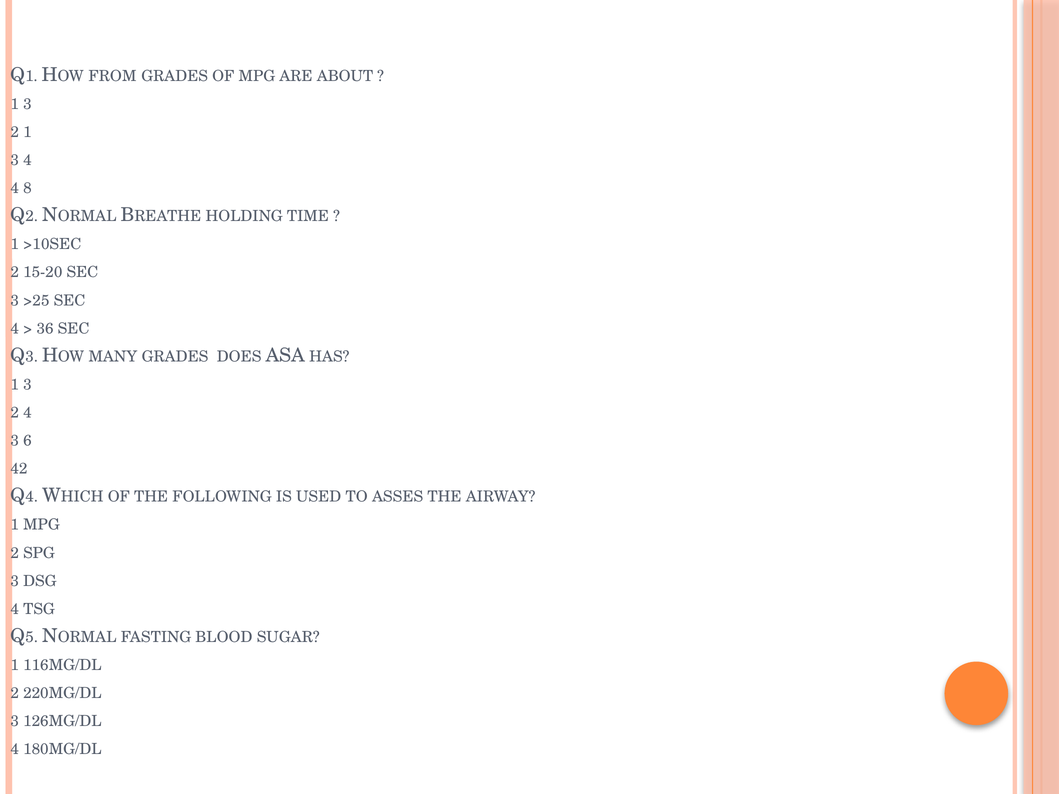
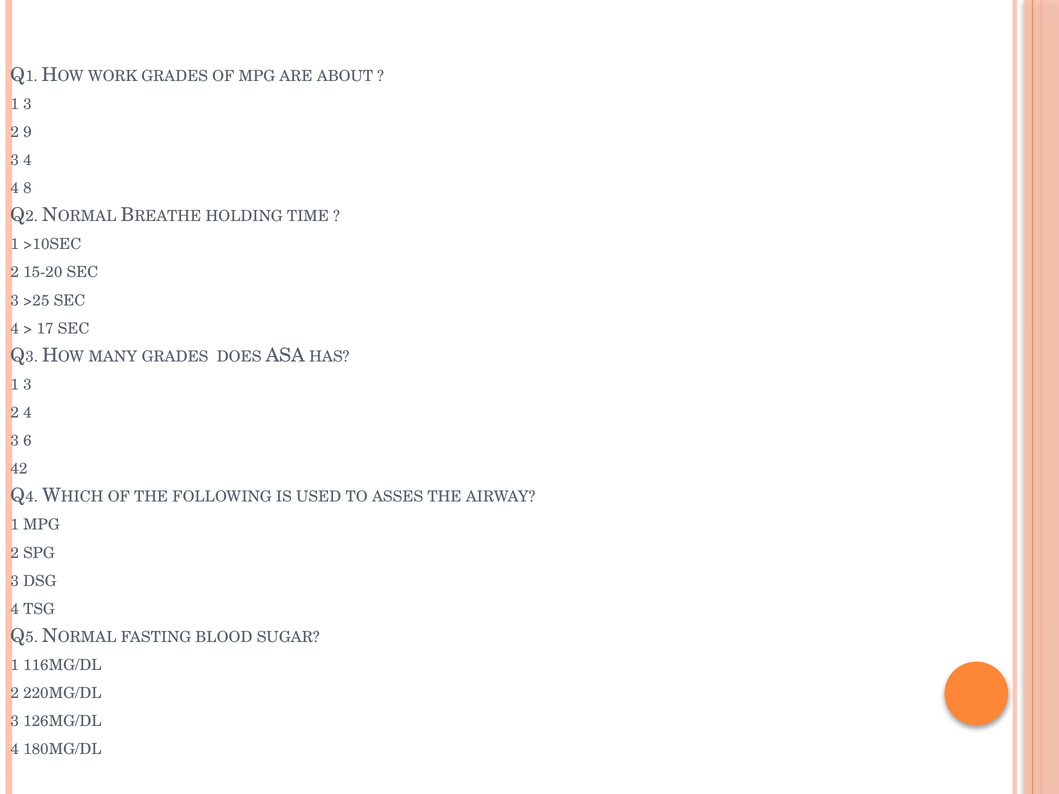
FROM: FROM -> WORK (113, 76)
2 1: 1 -> 9 (27, 132)
36: 36 -> 17 (45, 329)
